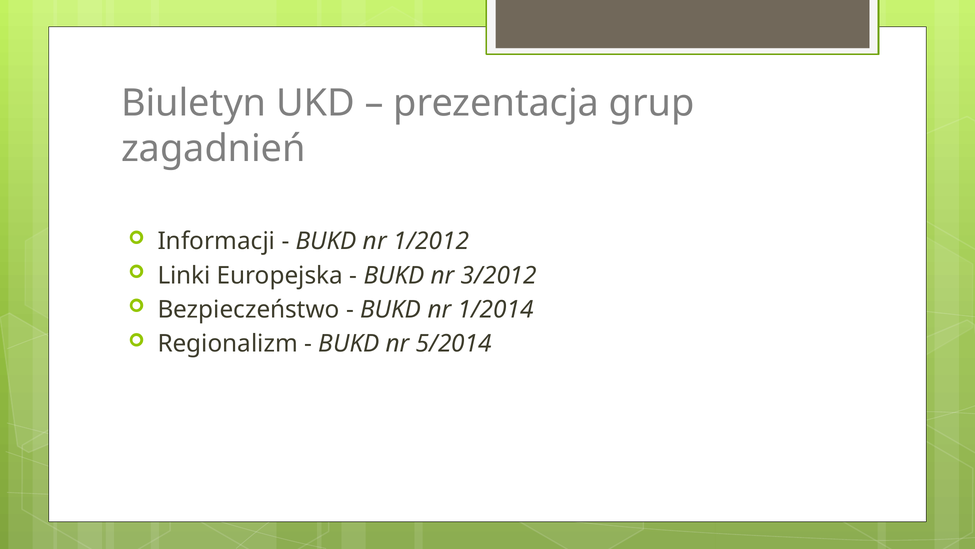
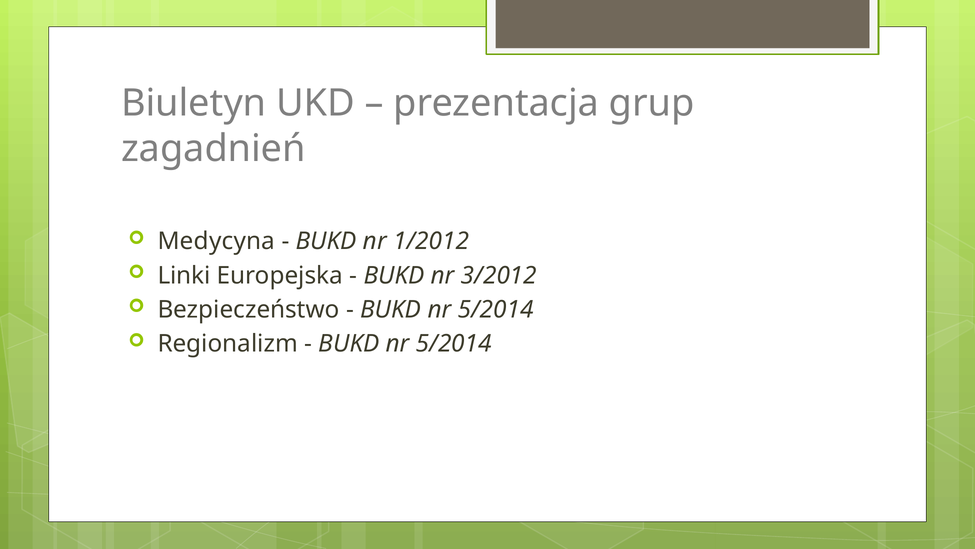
Informacji: Informacji -> Medycyna (216, 241)
1/2014: 1/2014 -> 5/2014 (496, 309)
